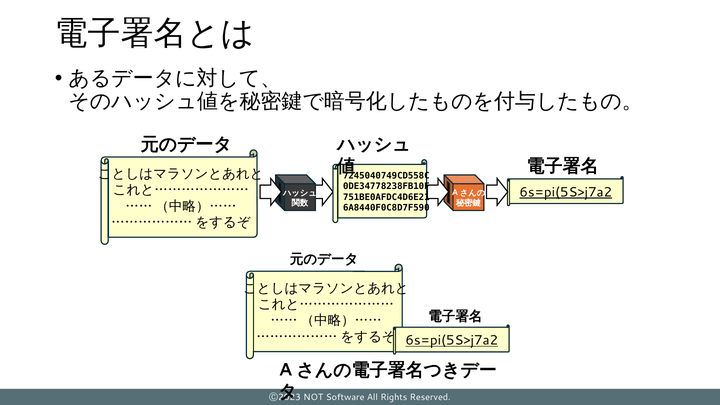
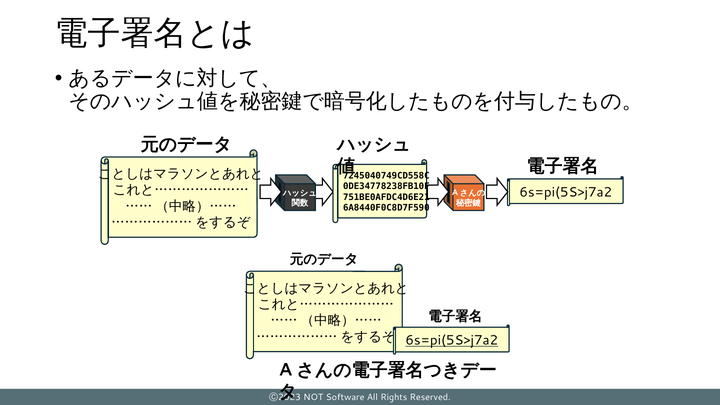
6s=pi(5S>j7a2 underline: present -> none (566, 192)
